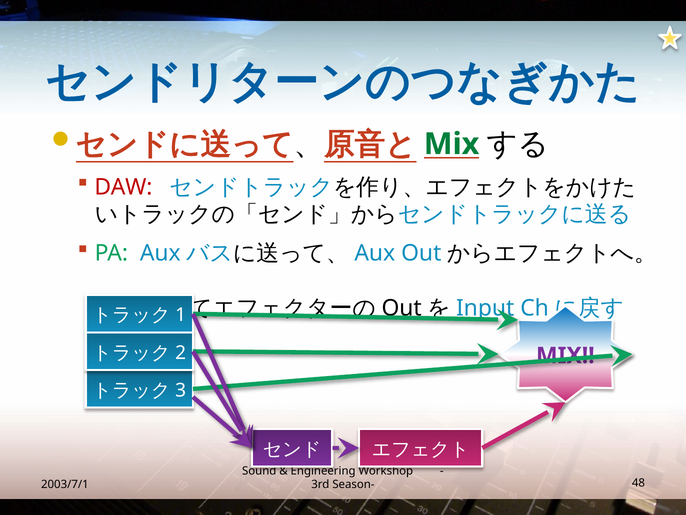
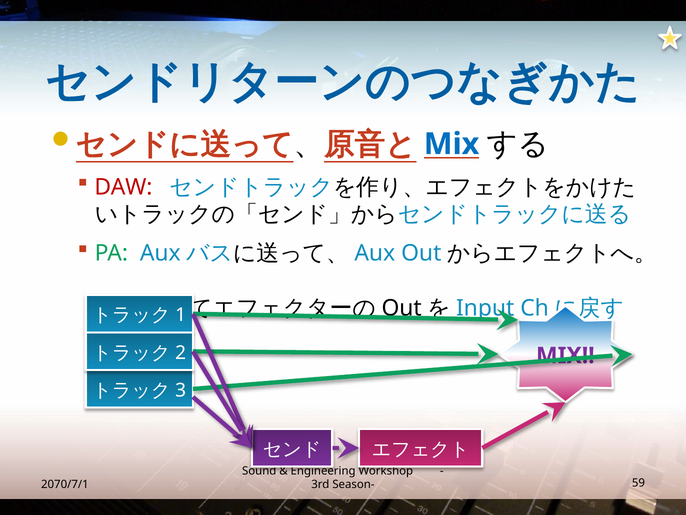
Mix colour: green -> blue (452, 144)
2003/7/1: 2003/7/1 -> 2070/7/1 (65, 484)
48: 48 -> 59 (638, 482)
